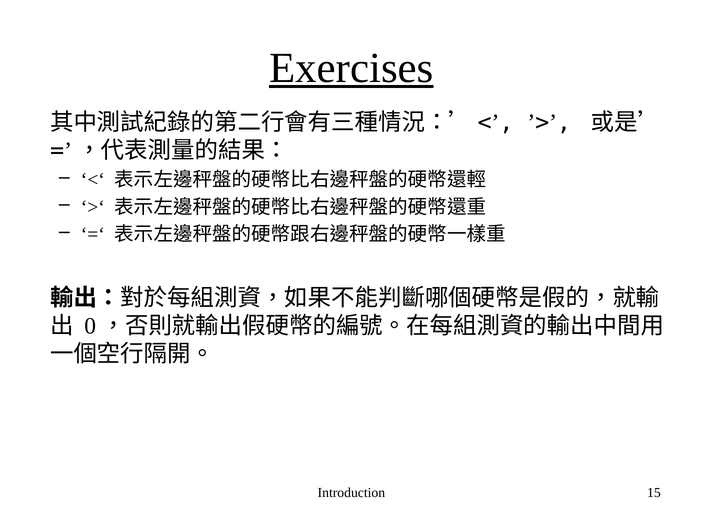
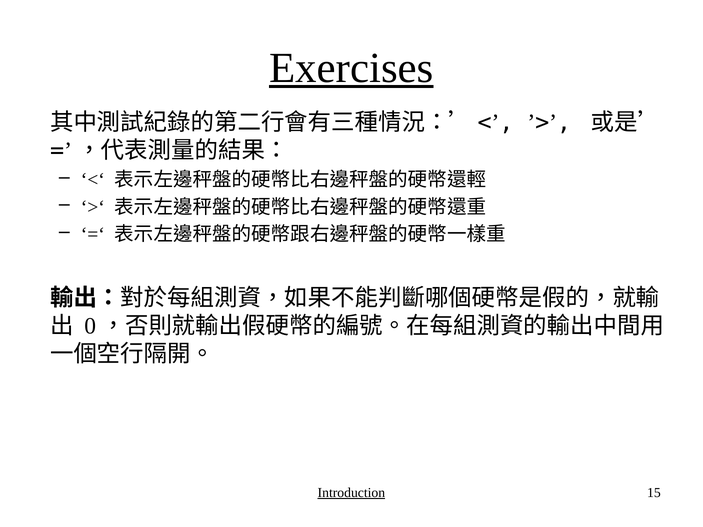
Introduction underline: none -> present (351, 493)
